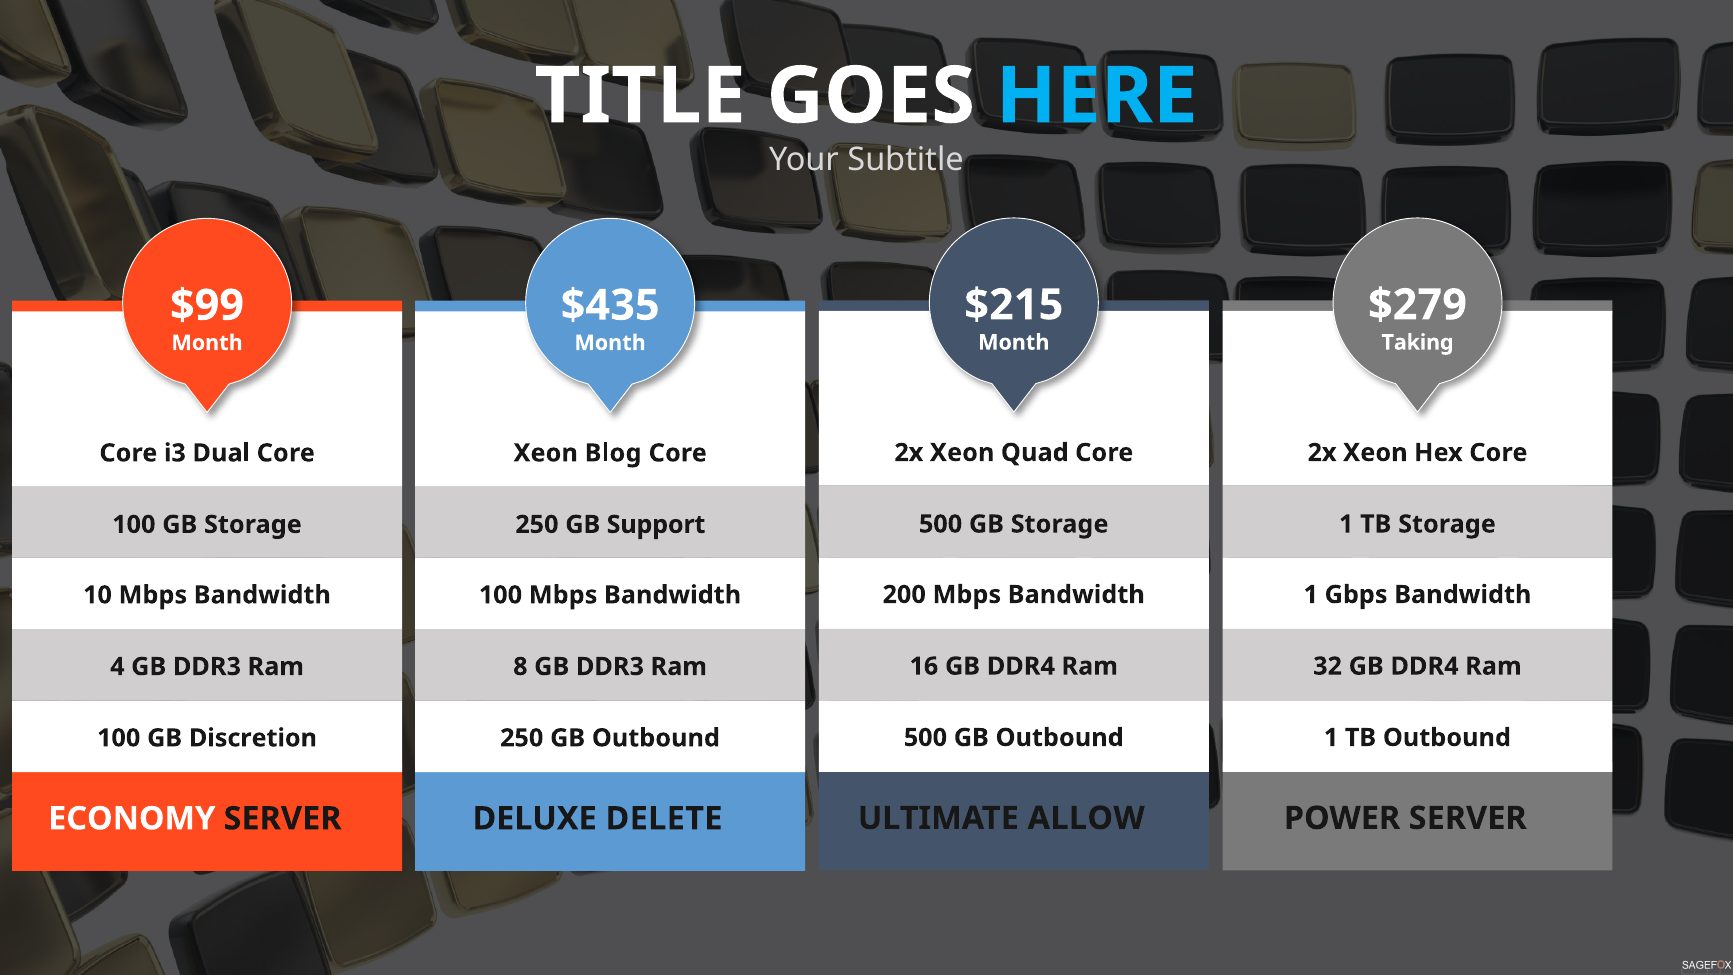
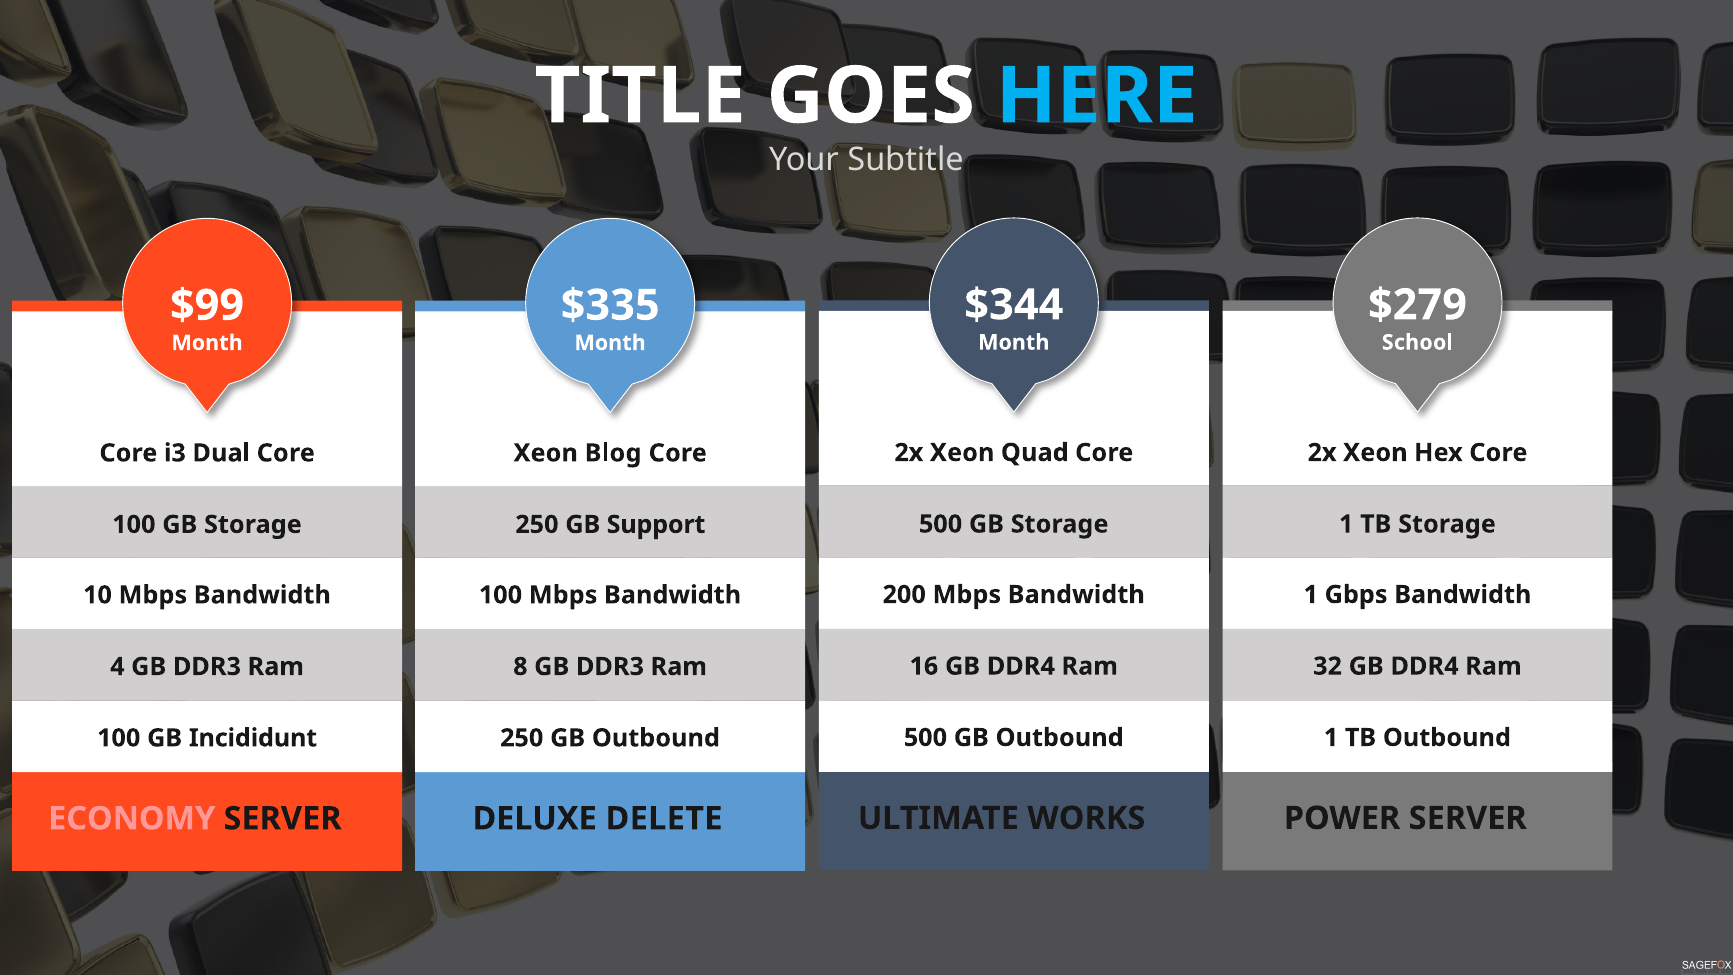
$215: $215 -> $344 (1014, 305)
$435: $435 -> $335 (610, 305)
Taking: Taking -> School (1417, 342)
Discretion: Discretion -> Incididunt (253, 738)
ALLOW: ALLOW -> WORKS (1086, 818)
ECONOMY colour: white -> pink (132, 818)
